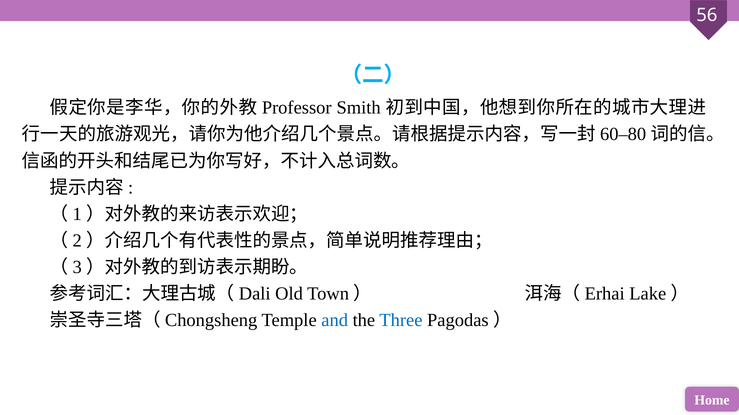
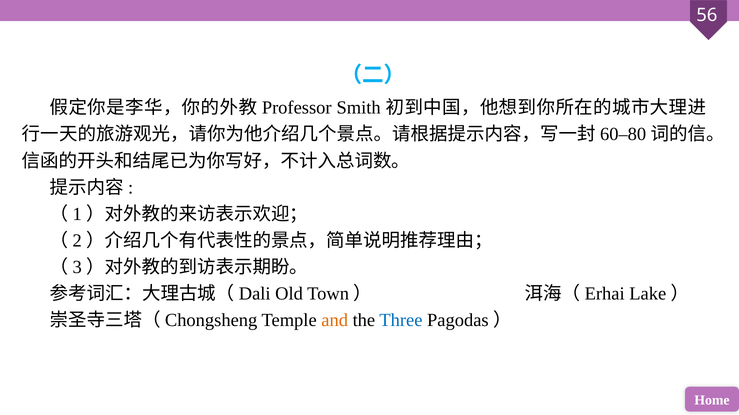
and colour: blue -> orange (335, 321)
